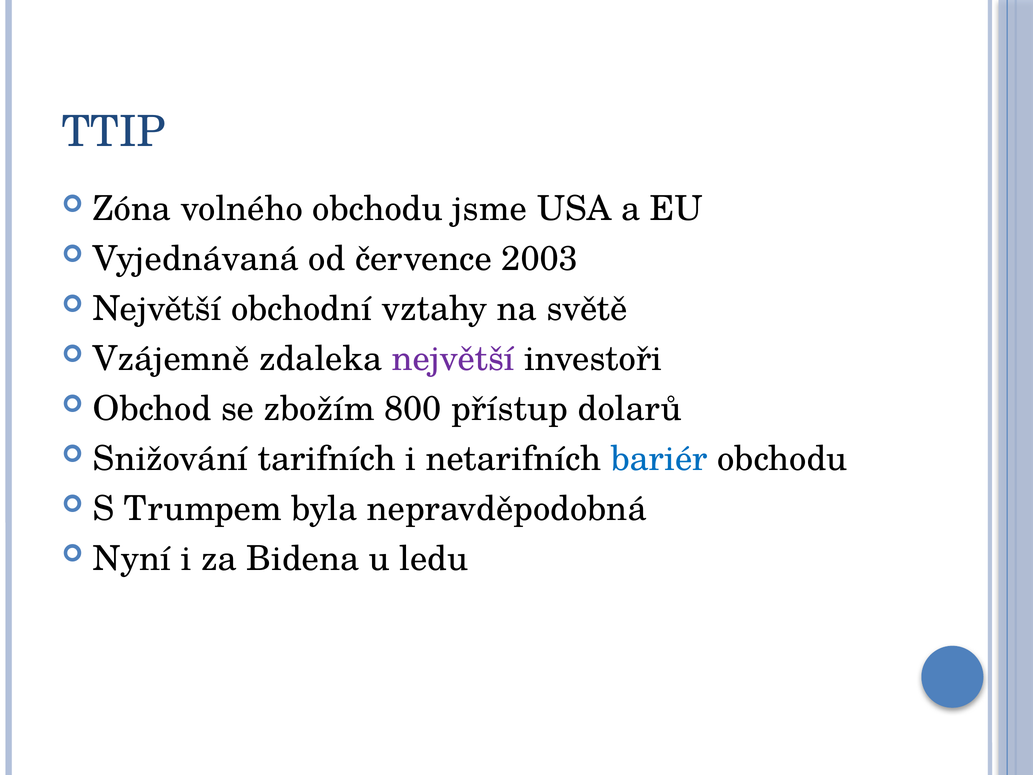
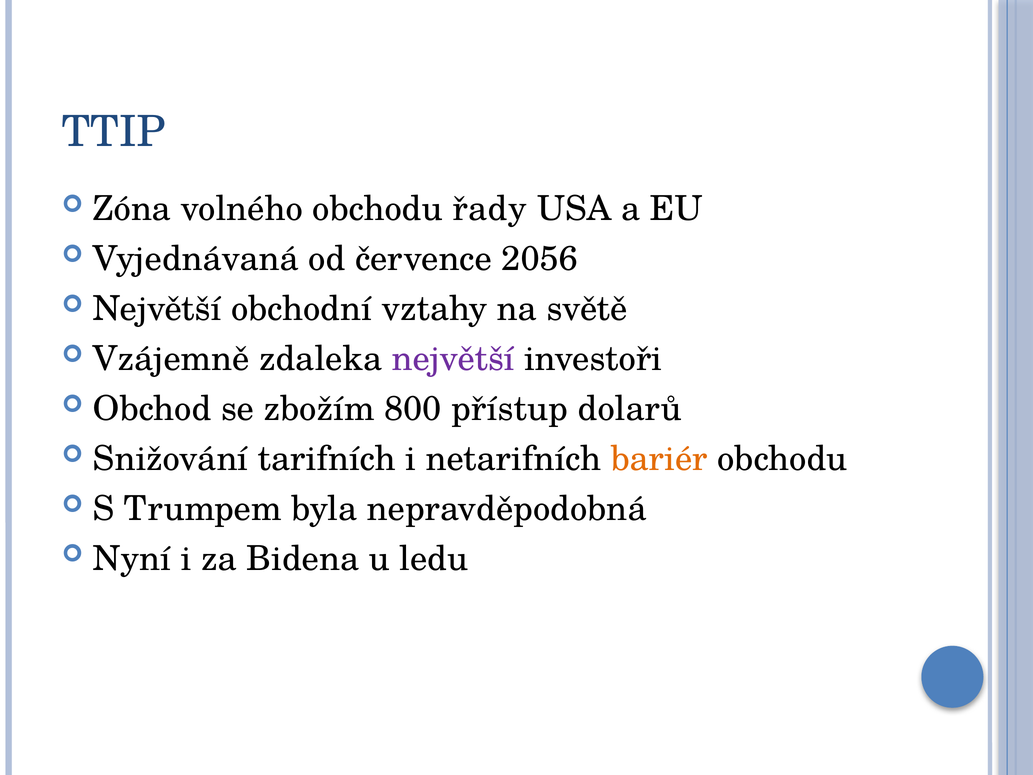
jsme: jsme -> řady (490, 209)
2003: 2003 -> 2056 (540, 259)
bariér colour: blue -> orange (659, 459)
